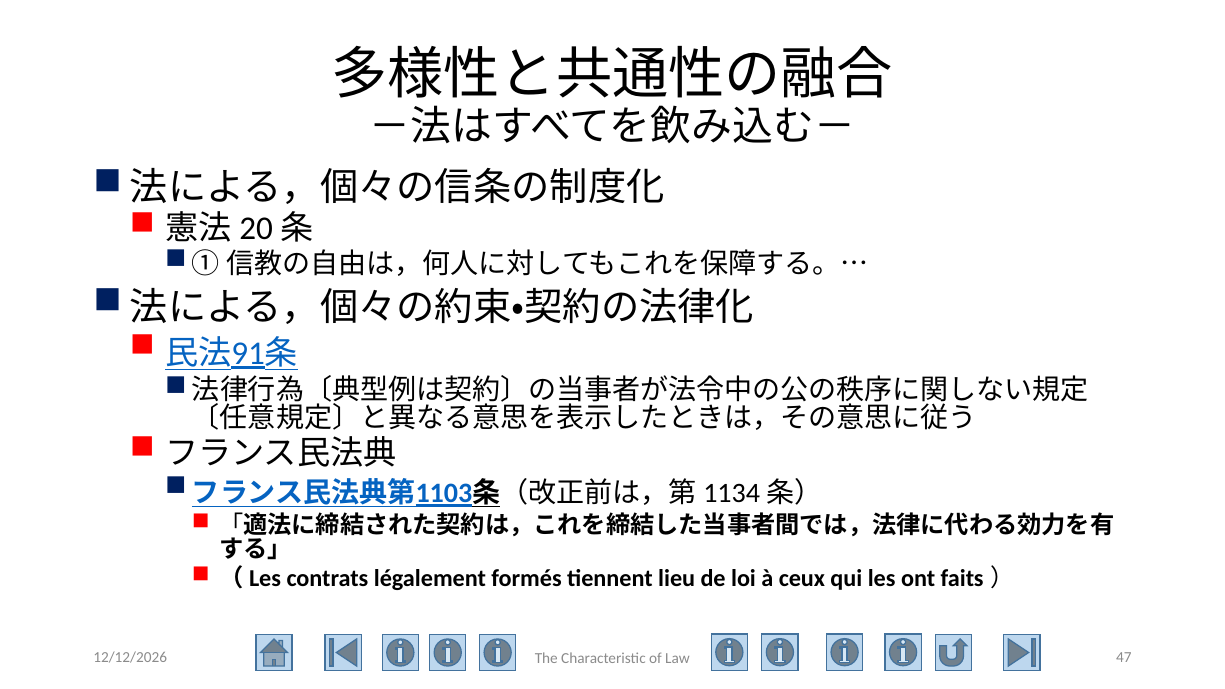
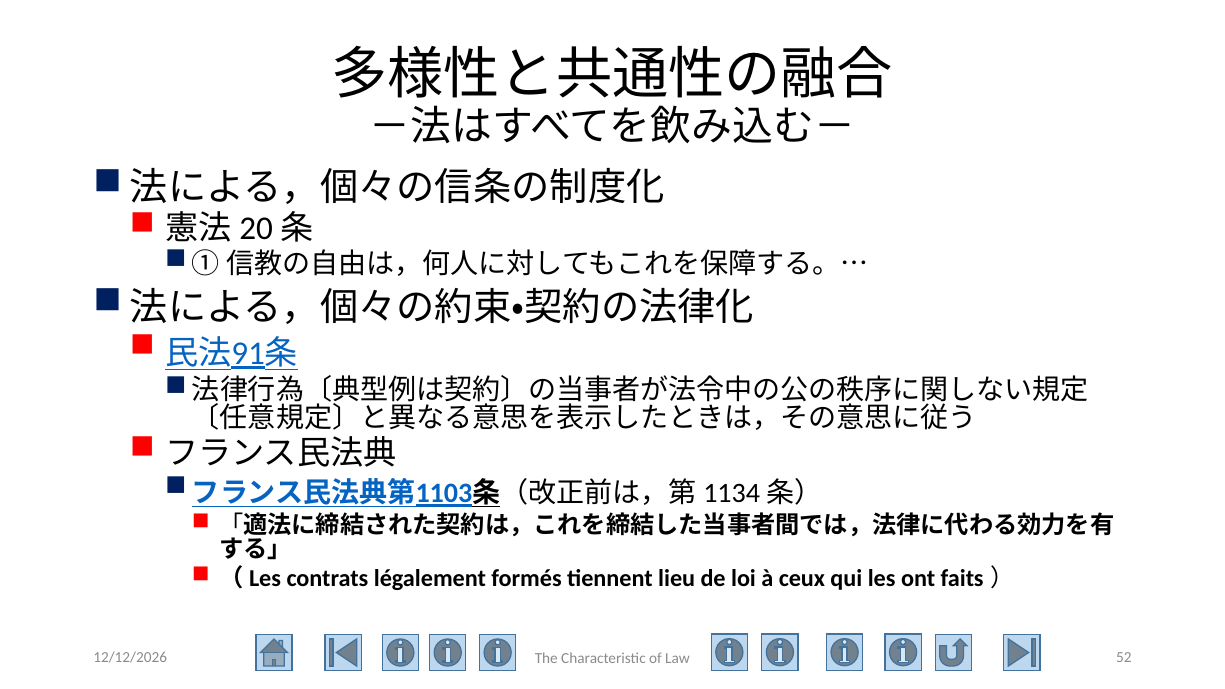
47: 47 -> 52 (1124, 658)
